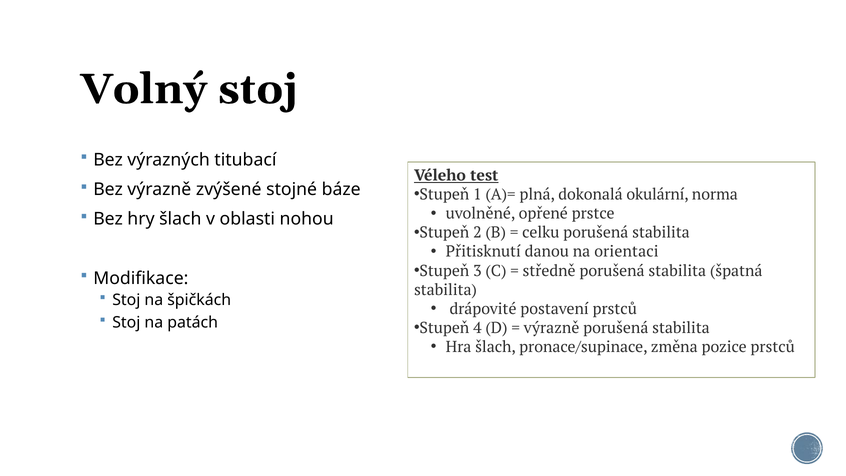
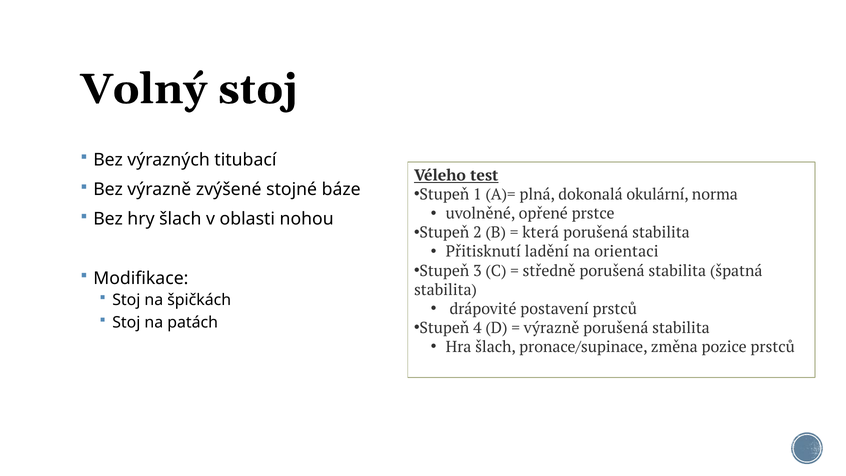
celku: celku -> která (541, 233)
danou: danou -> ladění (547, 252)
